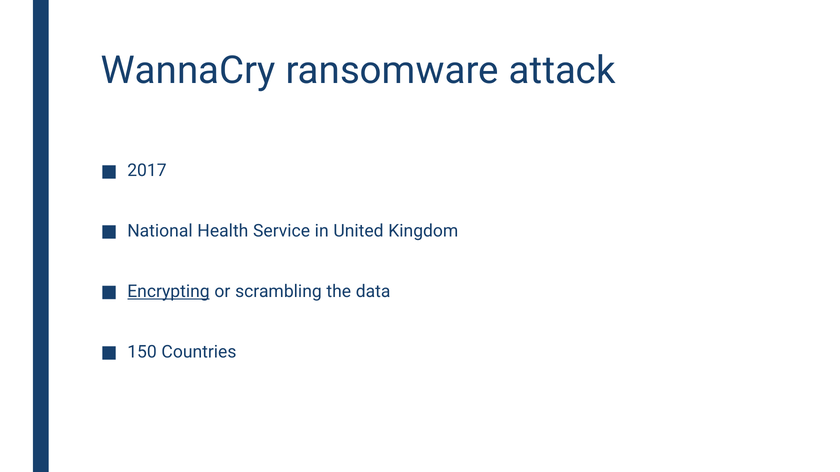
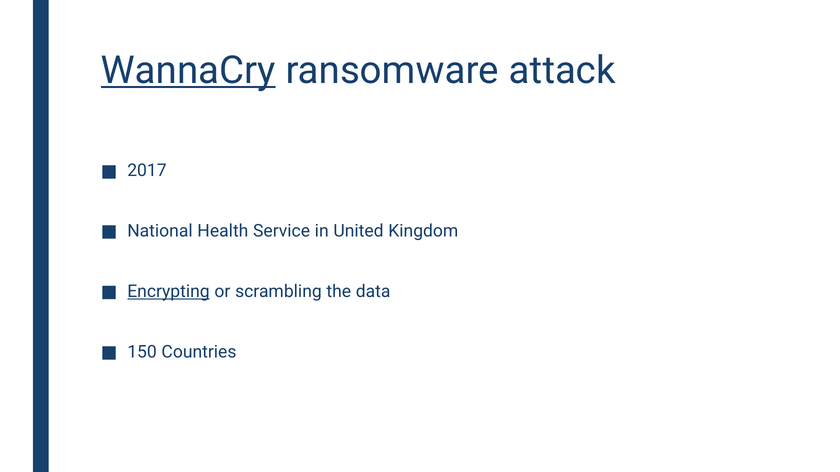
WannaCry underline: none -> present (188, 71)
